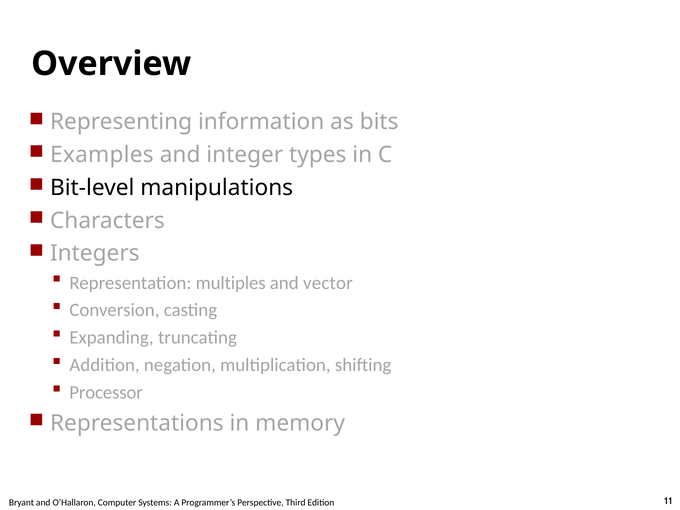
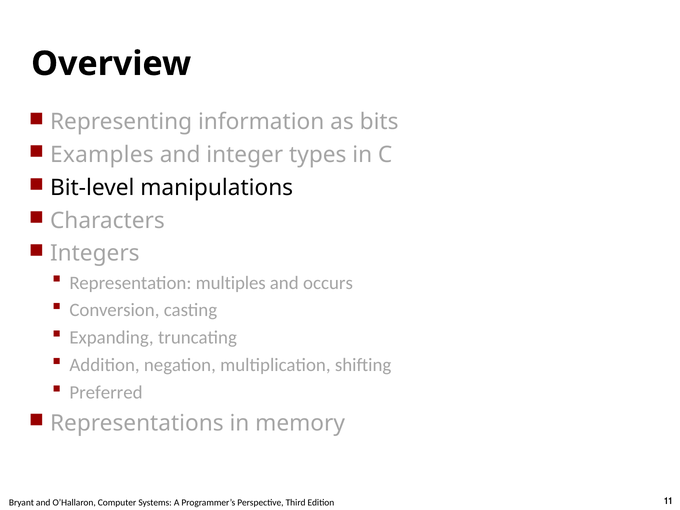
vector: vector -> occurs (328, 283)
Processor: Processor -> Preferred (106, 392)
